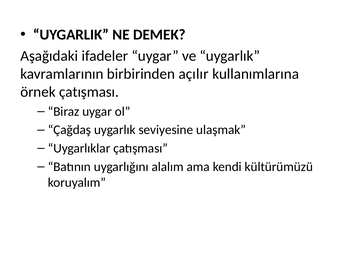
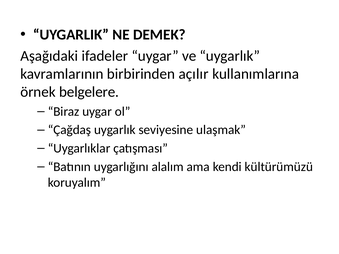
örnek çatışması: çatışması -> belgelere (89, 92)
